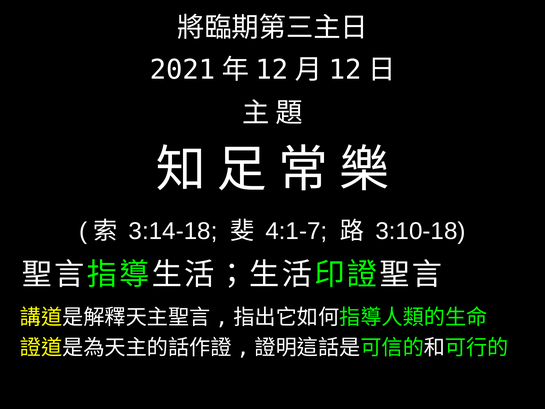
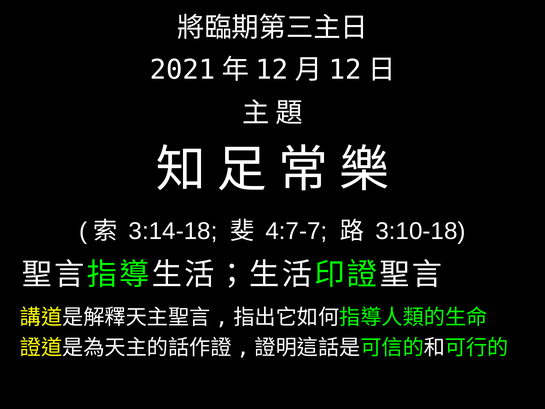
4:1-7: 4:1-7 -> 4:7-7 (296, 231)
